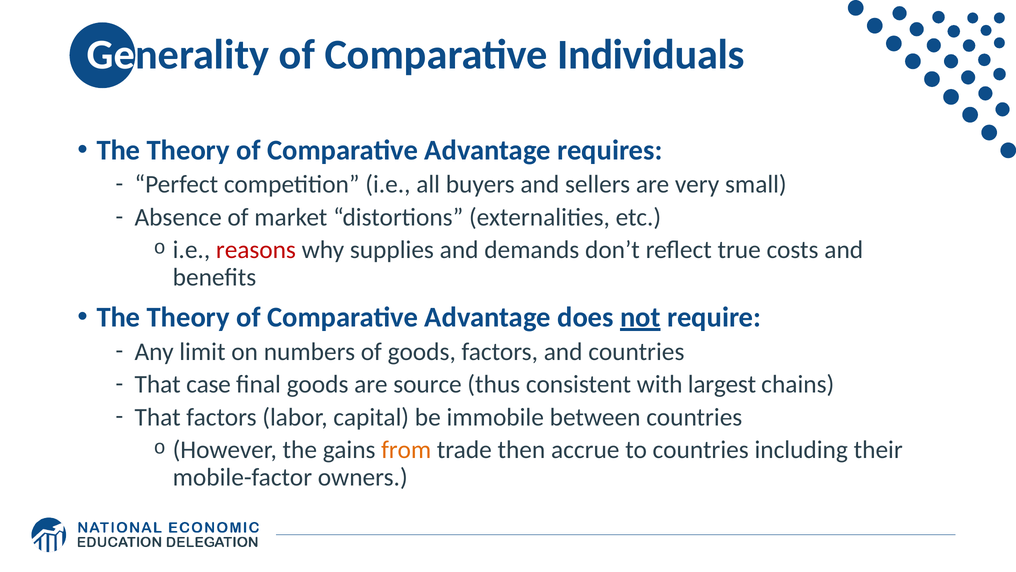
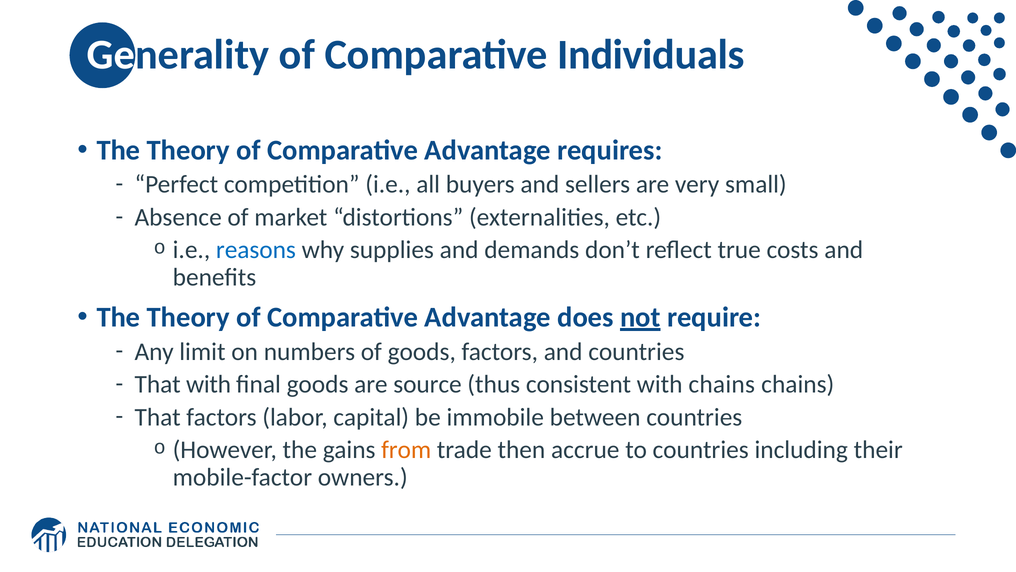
reasons colour: red -> blue (256, 250)
That case: case -> with (209, 384)
with largest: largest -> chains (722, 384)
